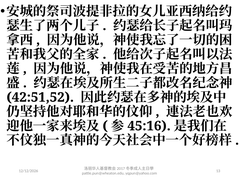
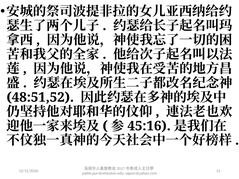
42:51,52: 42:51,52 -> 48:51,52 (40, 97)
